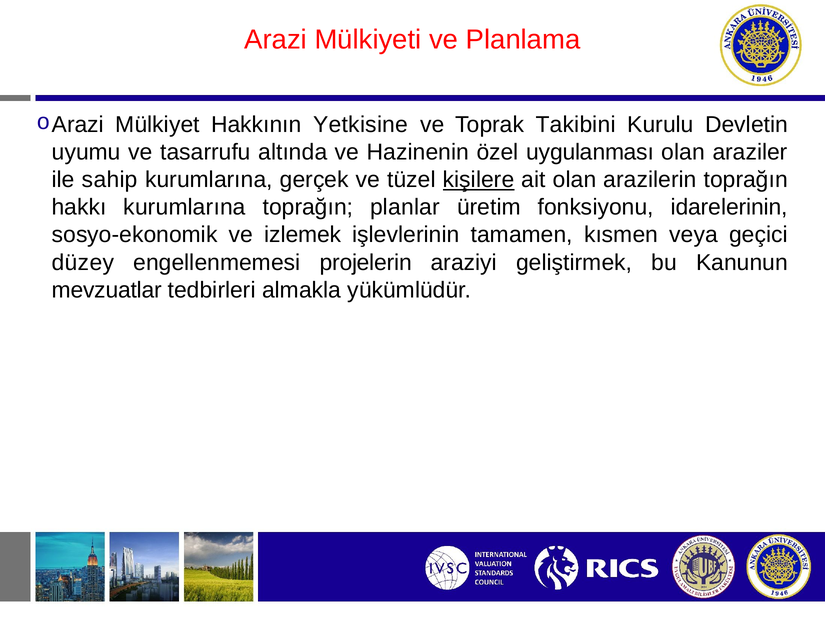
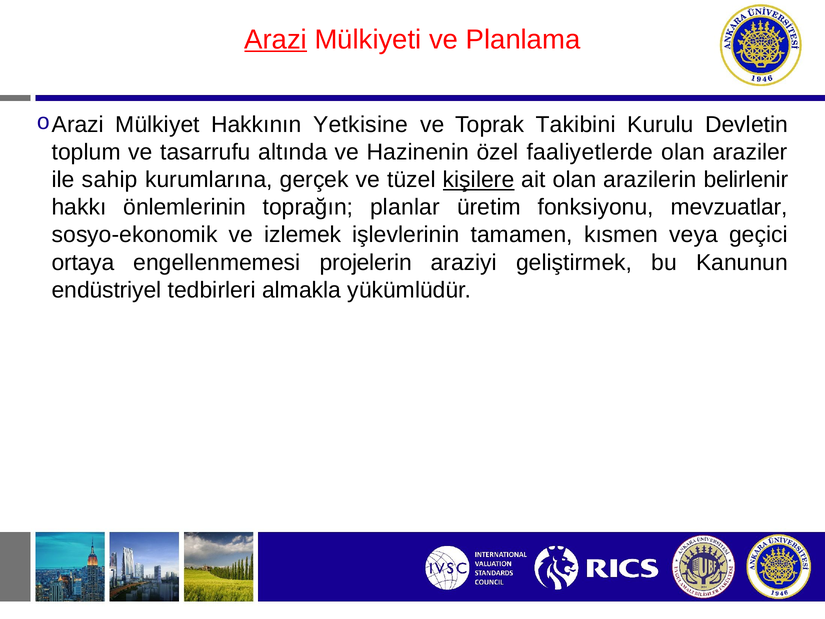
Arazi underline: none -> present (276, 39)
uyumu: uyumu -> toplum (86, 152)
uygulanması: uygulanması -> faaliyetlerde (590, 152)
arazilerin toprağın: toprağın -> belirlenir (746, 180)
hakkı kurumlarına: kurumlarına -> önlemlerinin (185, 207)
idarelerinin: idarelerinin -> mevzuatlar (729, 207)
düzey: düzey -> ortaya (83, 262)
mevzuatlar: mevzuatlar -> endüstriyel (107, 290)
